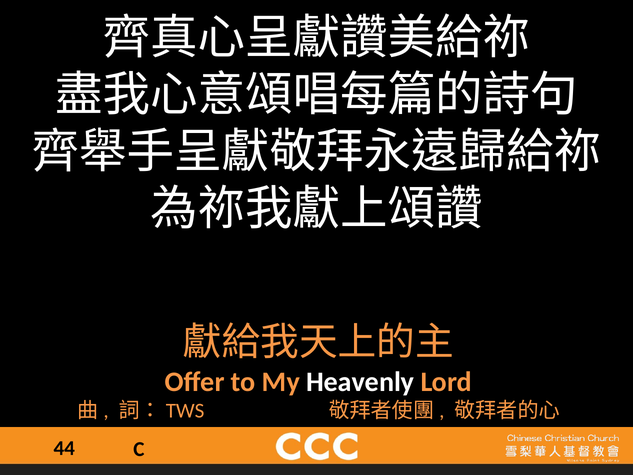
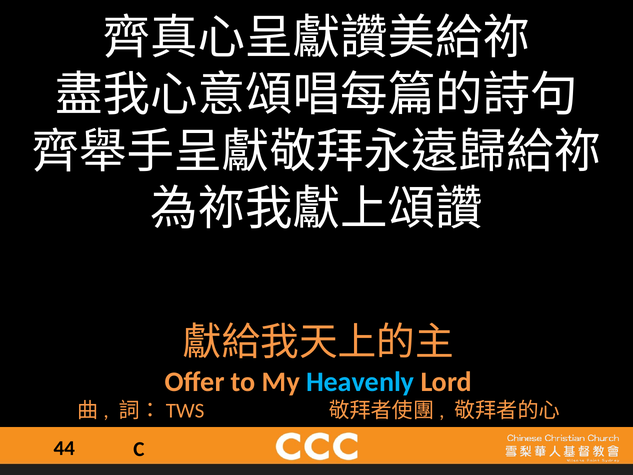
Heavenly colour: white -> light blue (360, 382)
